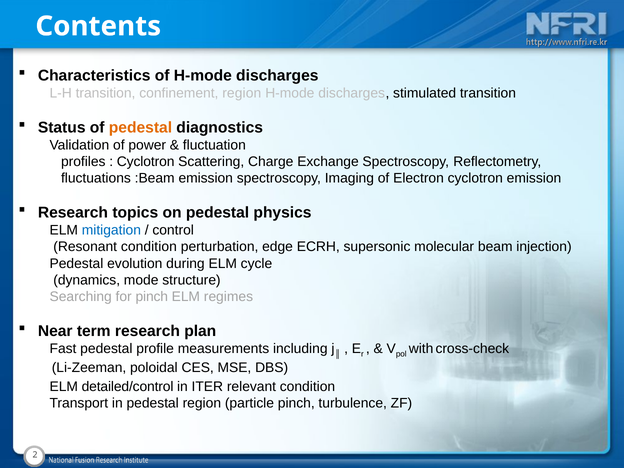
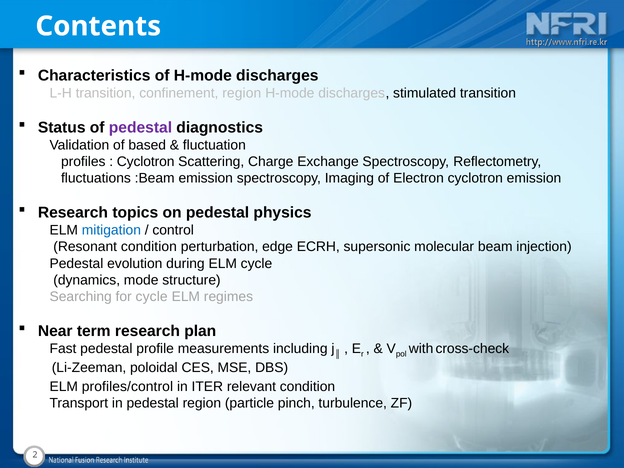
pedestal colour: orange -> purple (140, 127)
power: power -> based (147, 145)
for pinch: pinch -> cycle (152, 297)
detailed/control: detailed/control -> profiles/control (127, 387)
